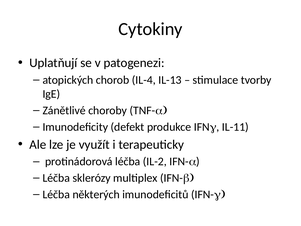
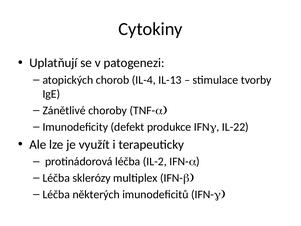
IL-11: IL-11 -> IL-22 (235, 127)
